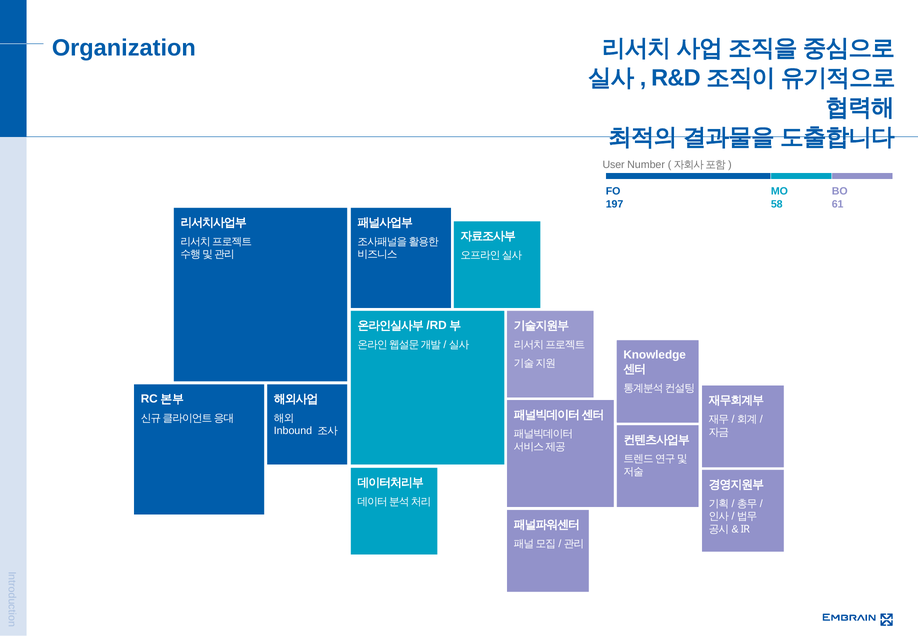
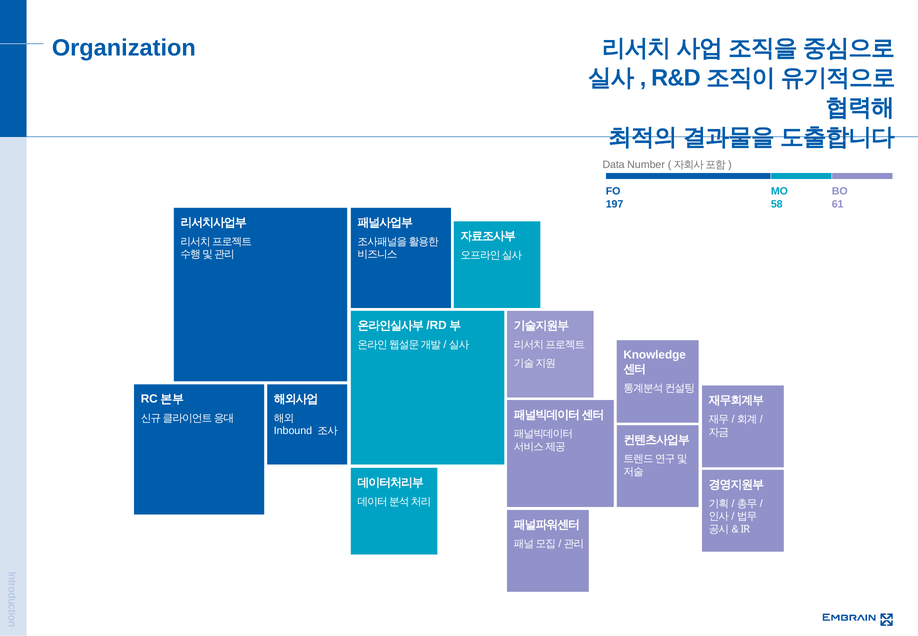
User: User -> Data (614, 165)
